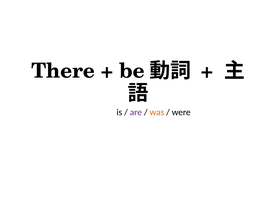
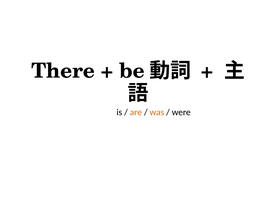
are colour: purple -> orange (136, 112)
